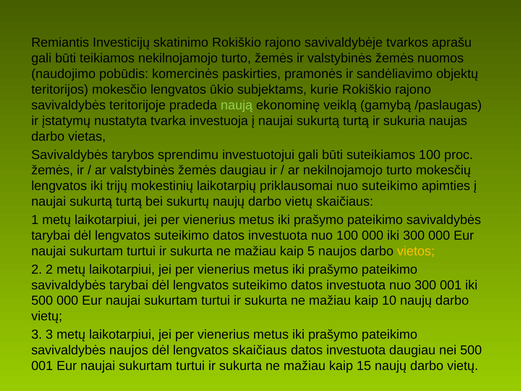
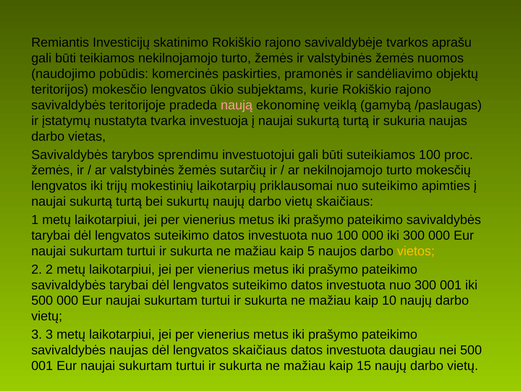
naują colour: light green -> pink (237, 105)
žemės daugiau: daugiau -> sutarčių (243, 170)
savivaldybės naujos: naujos -> naujas (129, 350)
